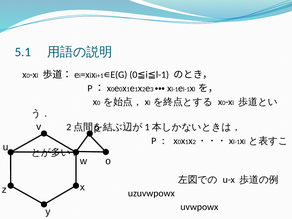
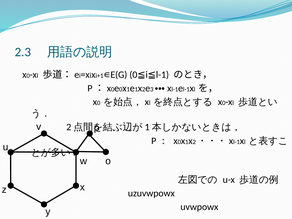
5.1: 5.1 -> 2.3 (23, 52)
